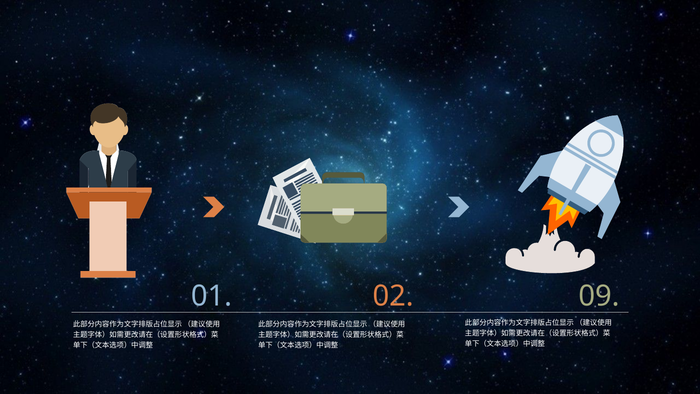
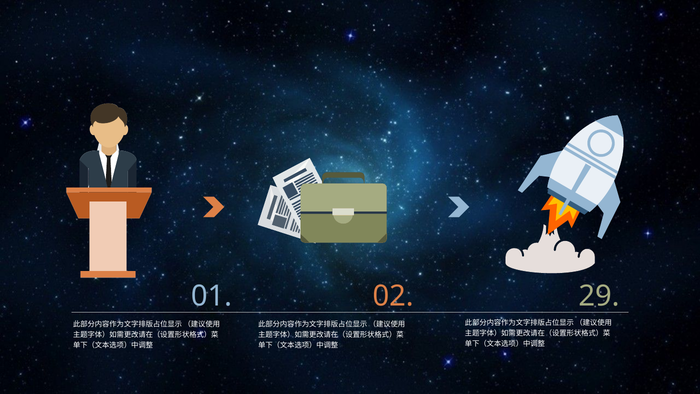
09: 09 -> 29 (599, 296)
